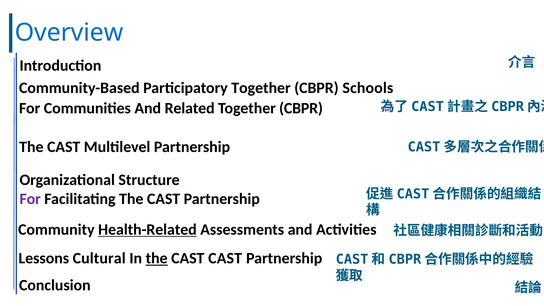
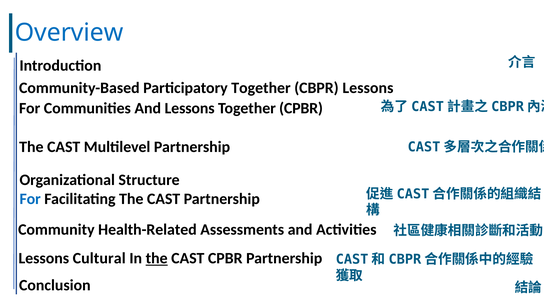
CBPR Schools: Schools -> Lessons (368, 88)
And Related: Related -> Lessons (190, 108)
CBPR: CBPR -> CPBR (301, 108)
For colour: purple -> blue (30, 199)
Health-Related underline: present -> none (147, 230)
CAST CAST: CAST -> CPBR (225, 258)
